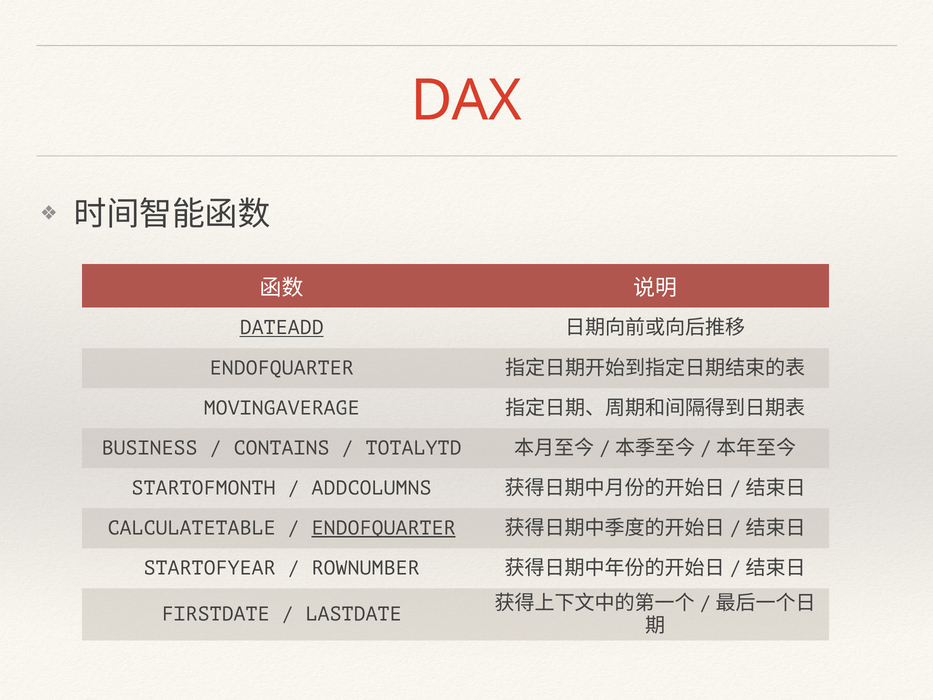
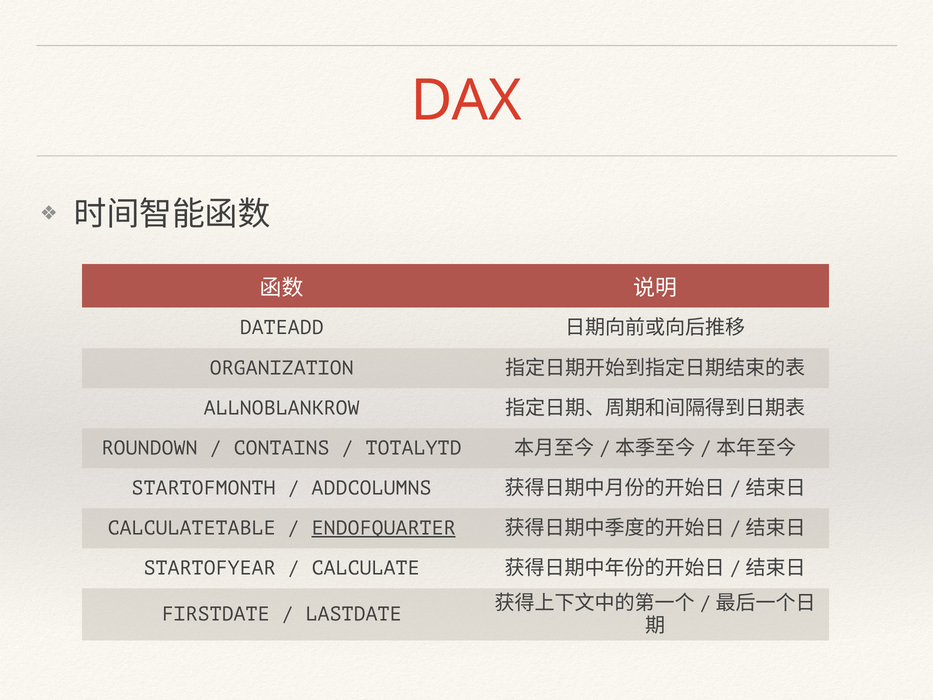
DATEADD underline: present -> none (282, 328)
ENDOFQUARTER: ENDOFQUARTER -> ORGANIZATION (282, 368)
MOVINGAVERAGE: MOVINGAVERAGE -> ALLNOBLANKROW (282, 408)
BUSINESS: BUSINESS -> ROUNDOWN (150, 448)
ROWNUMBER: ROWNUMBER -> CALCULATE (366, 568)
